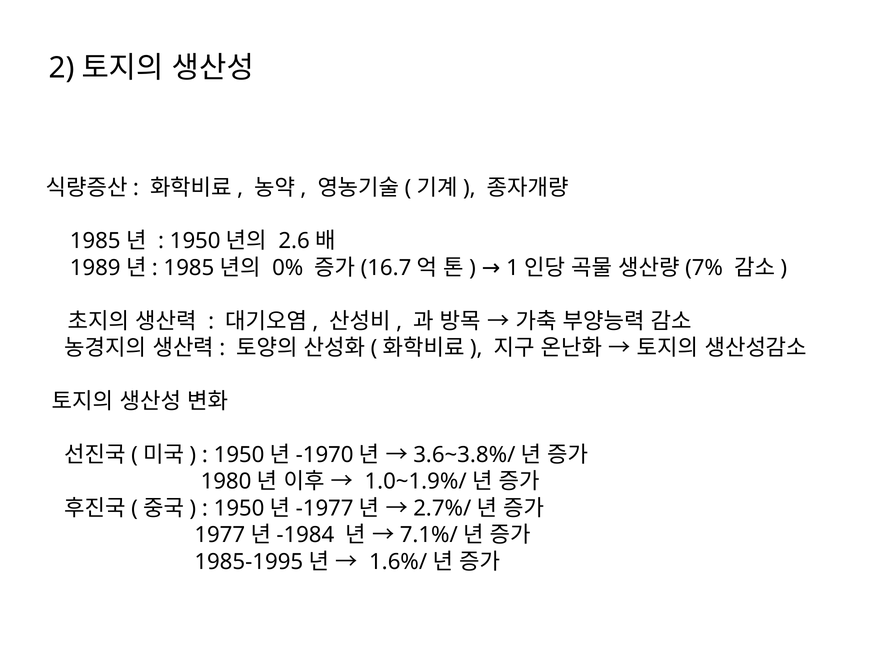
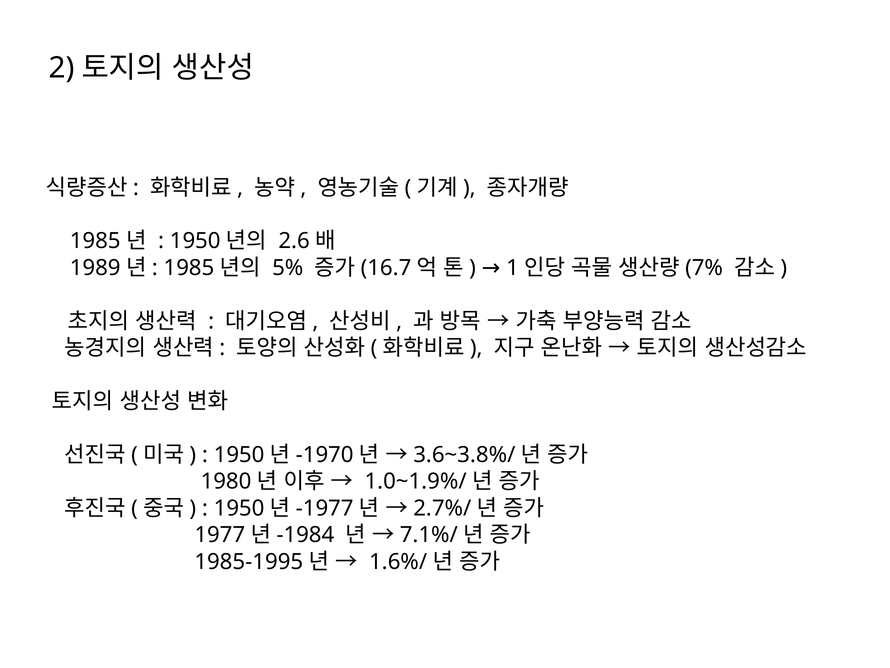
0%: 0% -> 5% (288, 268)
